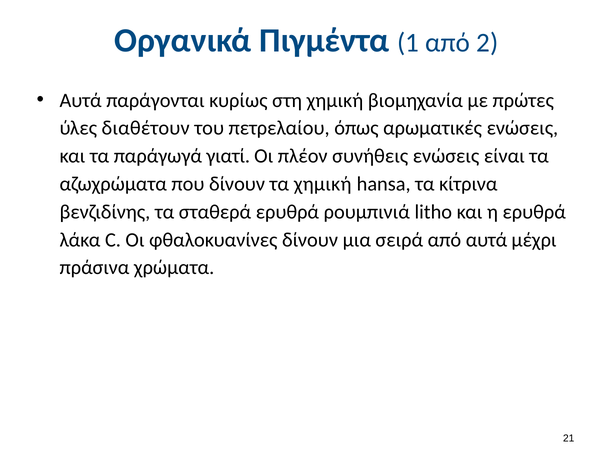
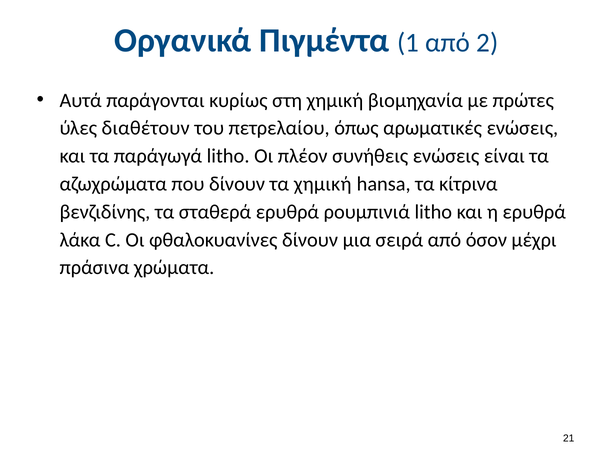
παράγωγά γιατί: γιατί -> litho (228, 156)
από αυτά: αυτά -> όσον (486, 239)
